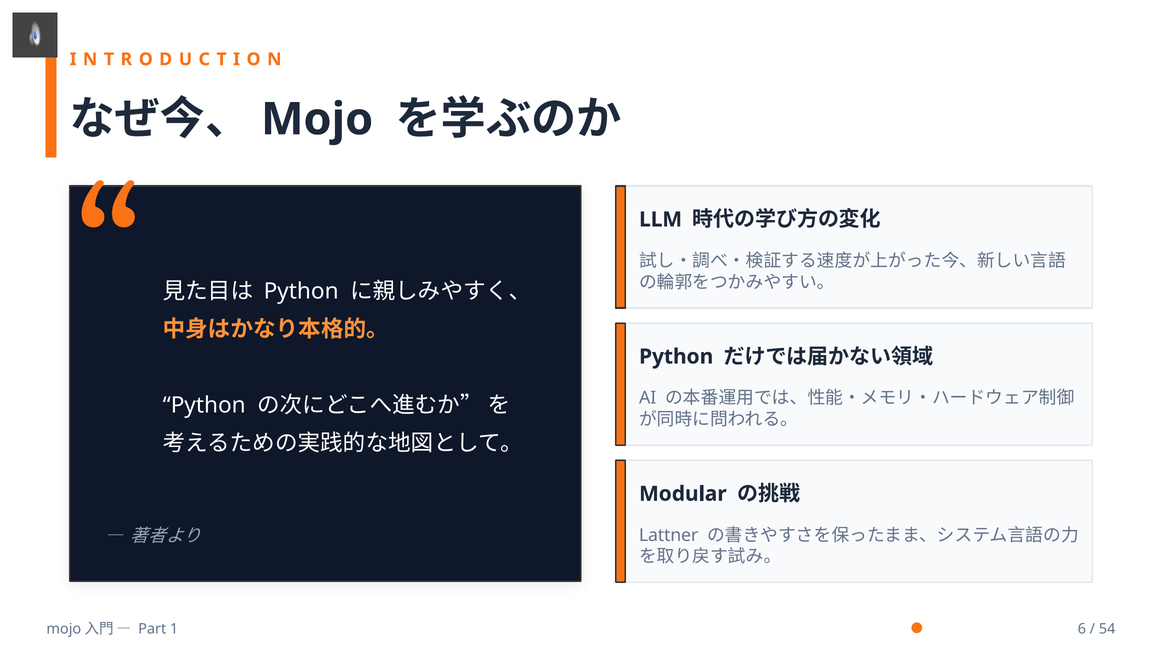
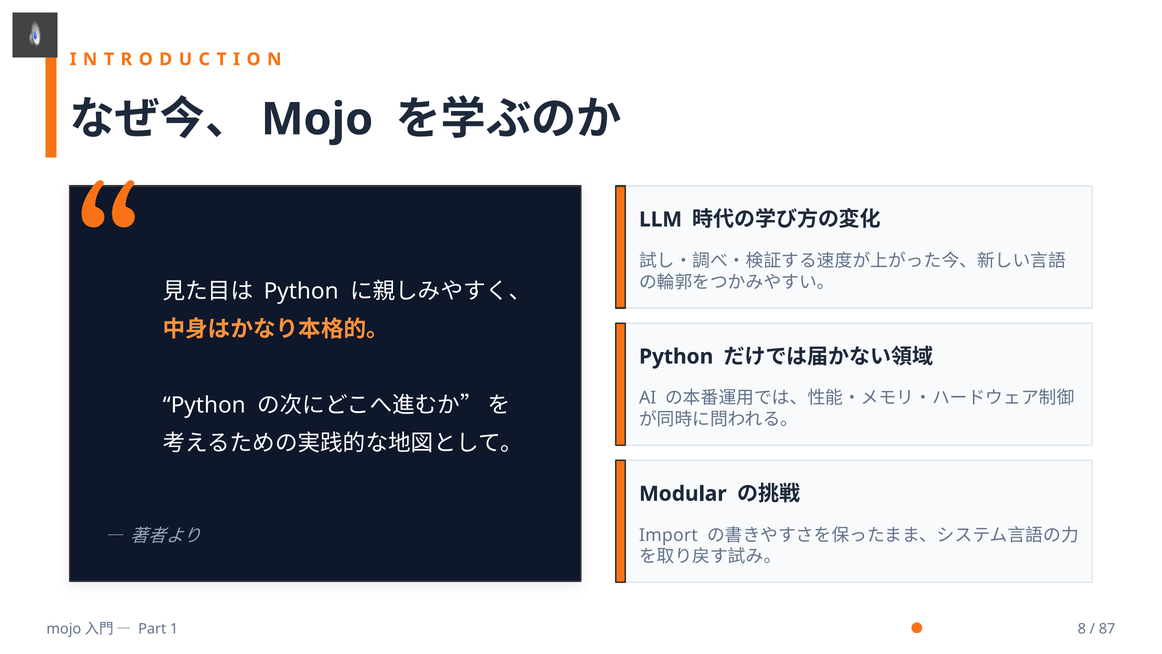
Lattner: Lattner -> Import (668, 535)
6: 6 -> 8 (1082, 628)
54: 54 -> 87 (1107, 628)
